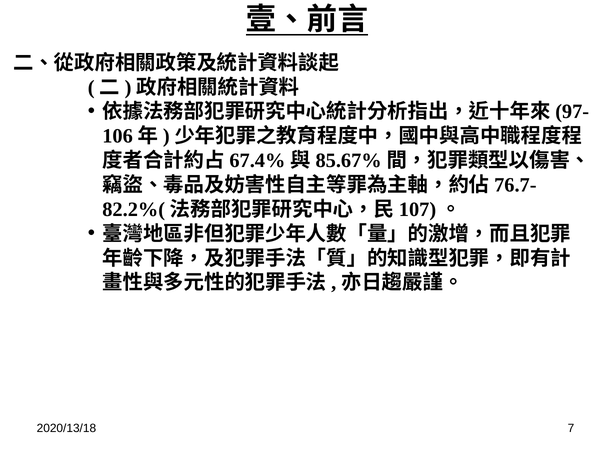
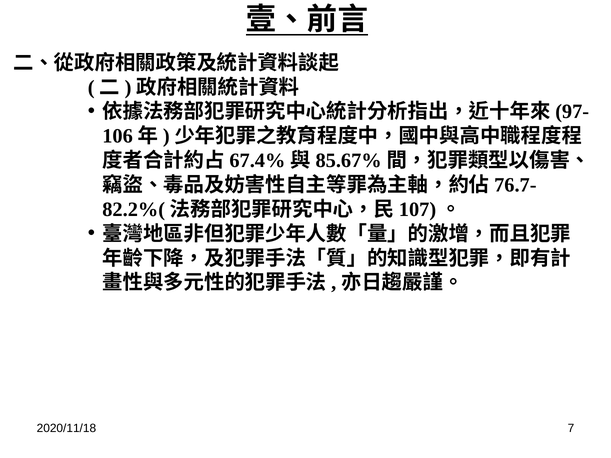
2020/13/18: 2020/13/18 -> 2020/11/18 (66, 428)
